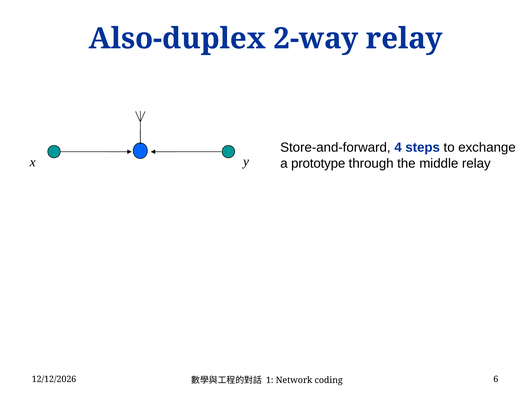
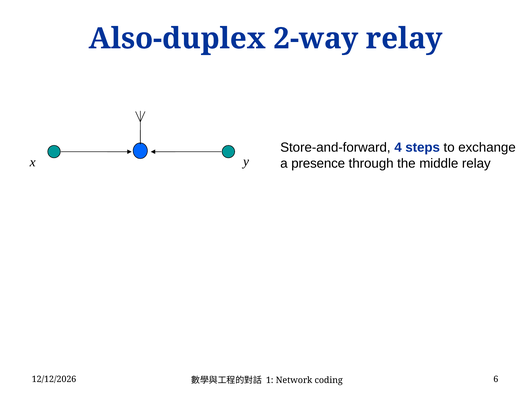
prototype: prototype -> presence (318, 164)
